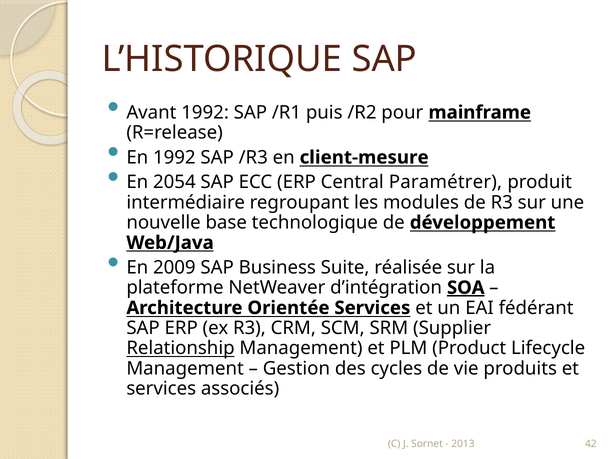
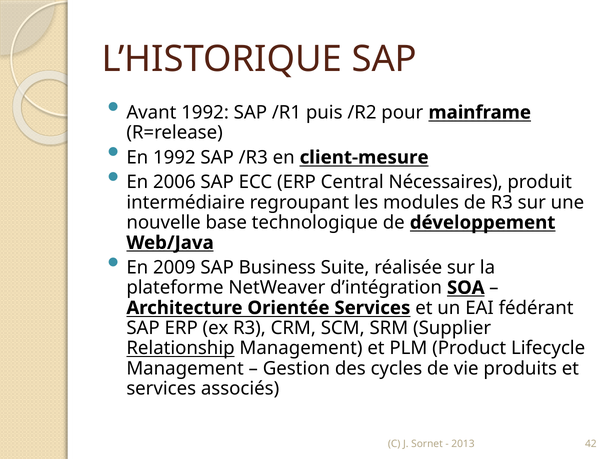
2054: 2054 -> 2006 (174, 182)
Paramétrer: Paramétrer -> Nécessaires (446, 182)
SOA underline: present -> none (466, 287)
